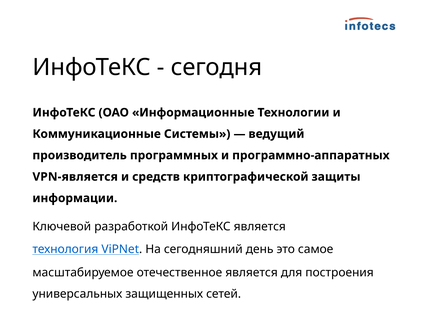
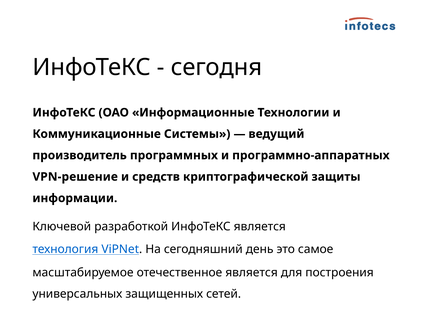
VPN-является: VPN-является -> VPN-решение (75, 177)
